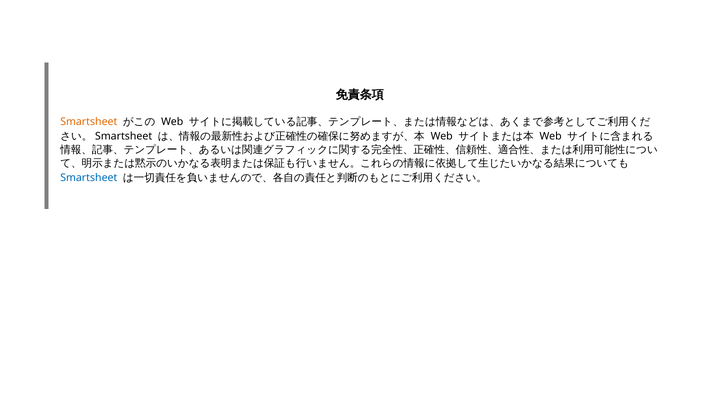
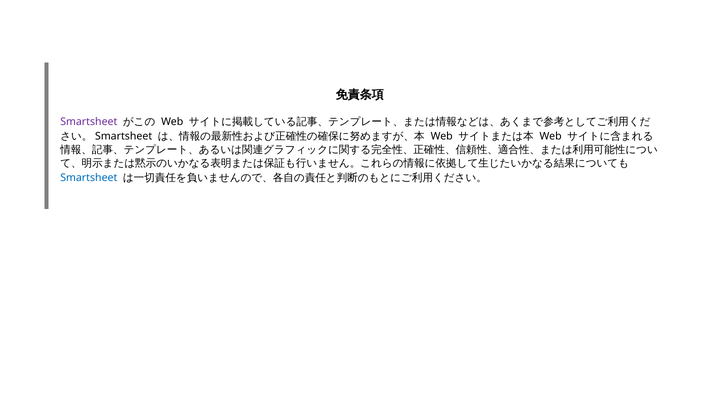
Smartsheet colour: orange -> purple (89, 122)
